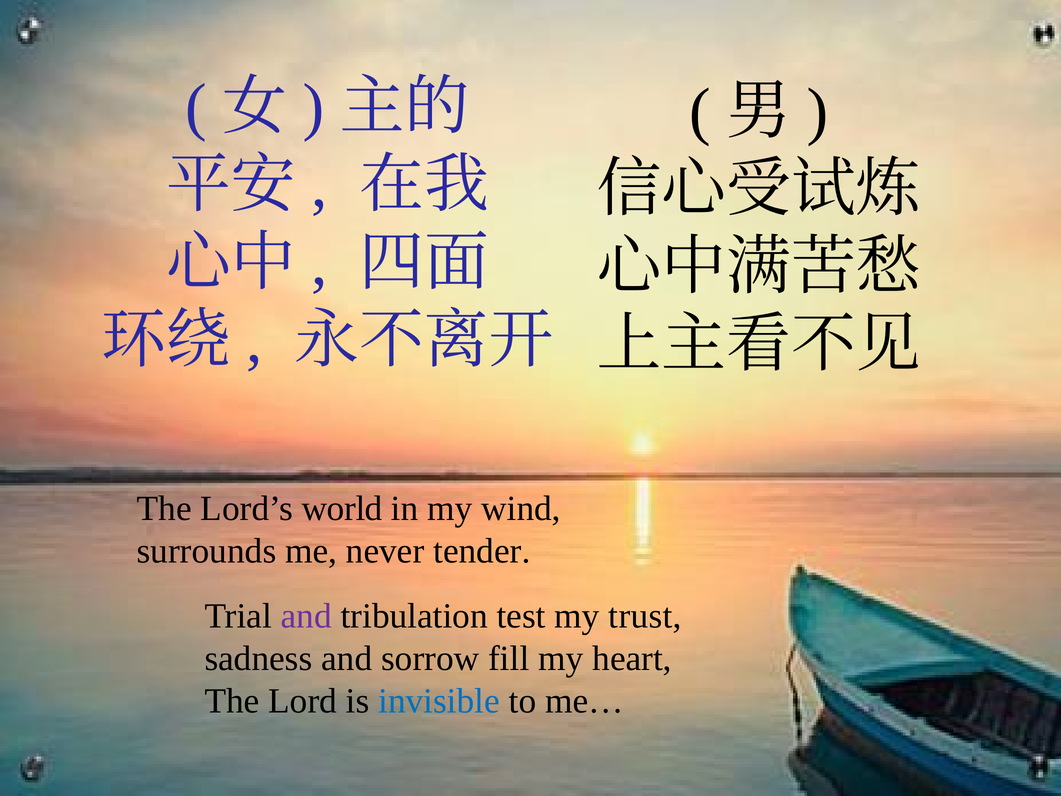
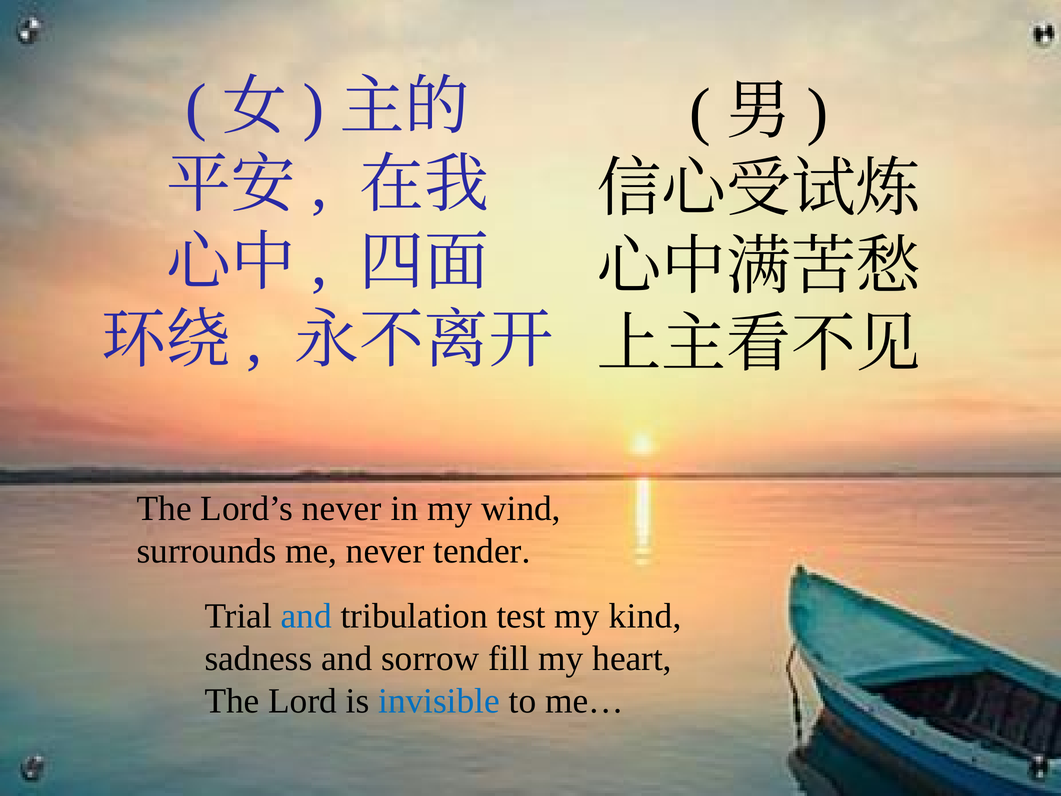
Lord’s world: world -> never (342, 508)
and colour: purple -> blue (306, 616)
trust: trust -> kind (645, 616)
